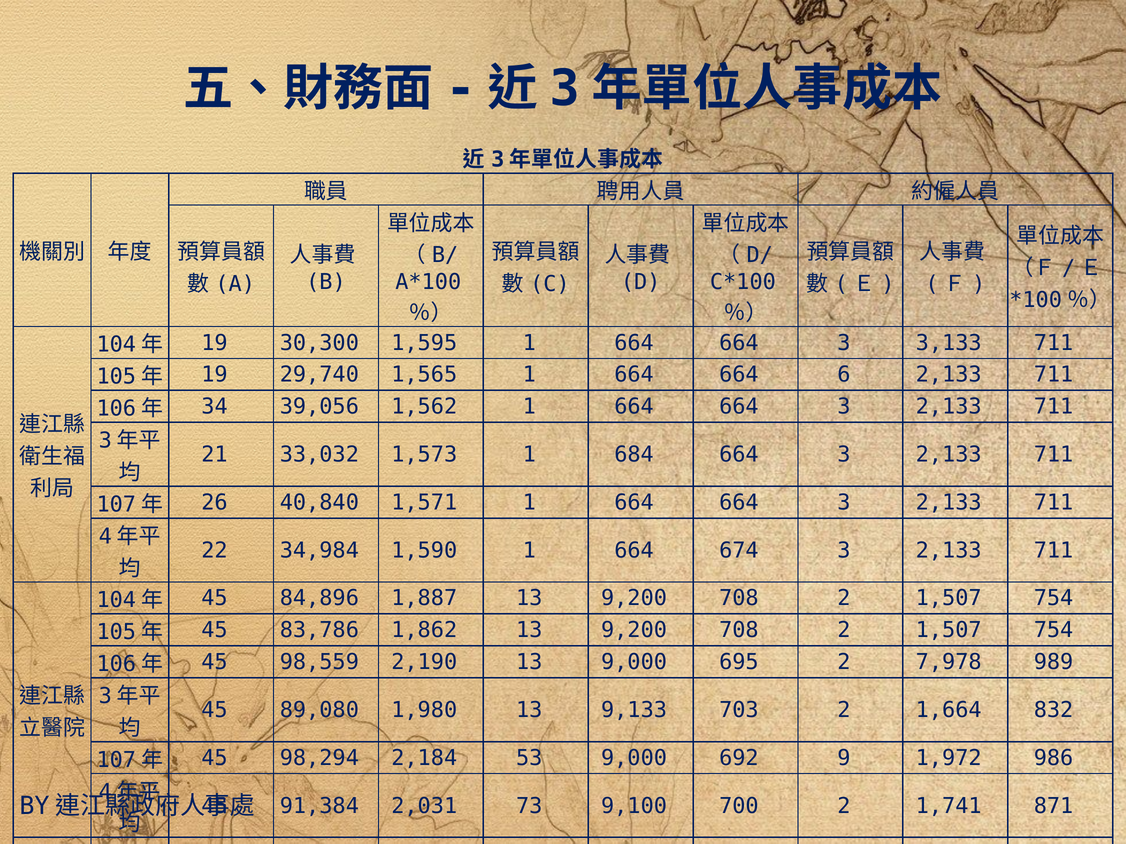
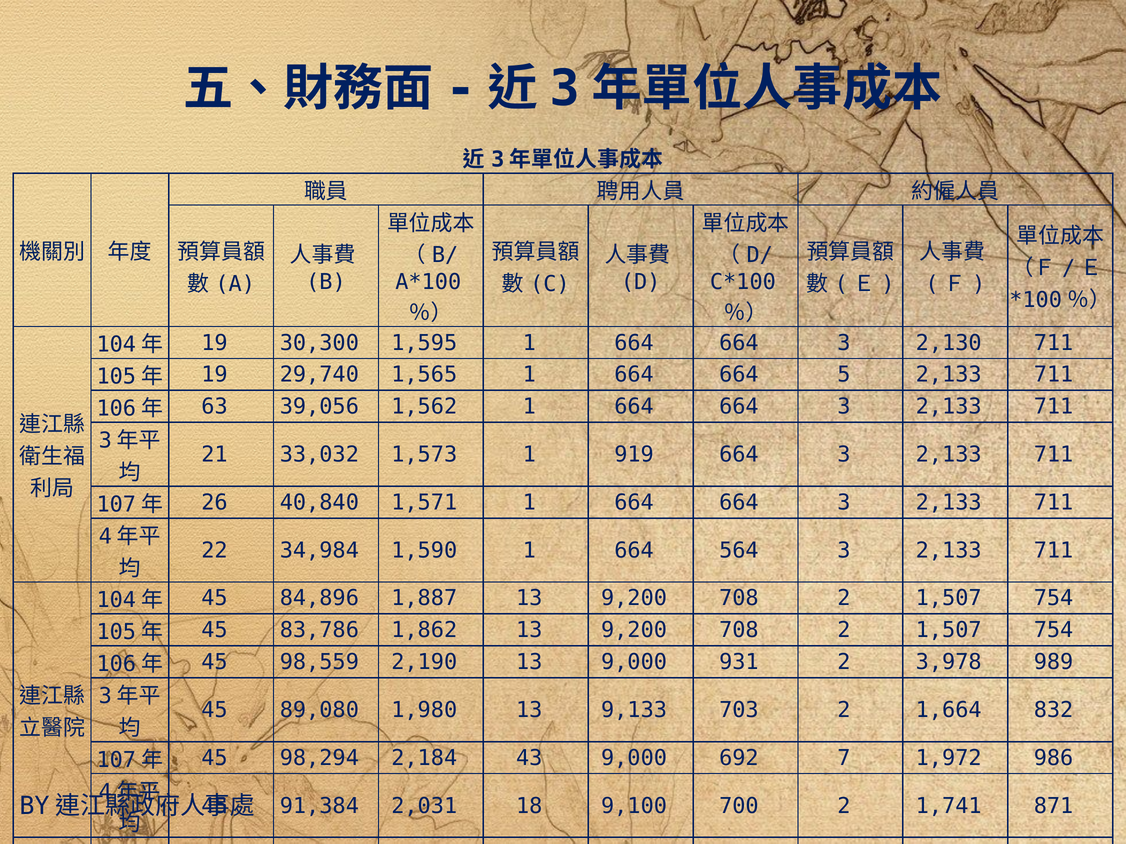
3,133: 3,133 -> 2,130 (949, 343)
664 6: 6 -> 5 (844, 375)
34: 34 -> 63 (215, 407)
684: 684 -> 919 (634, 455)
674: 674 -> 564 (739, 551)
695: 695 -> 931 (739, 663)
7,978: 7,978 -> 3,978 (949, 663)
53: 53 -> 43 (529, 758)
9: 9 -> 7 (844, 758)
73: 73 -> 18 (529, 806)
